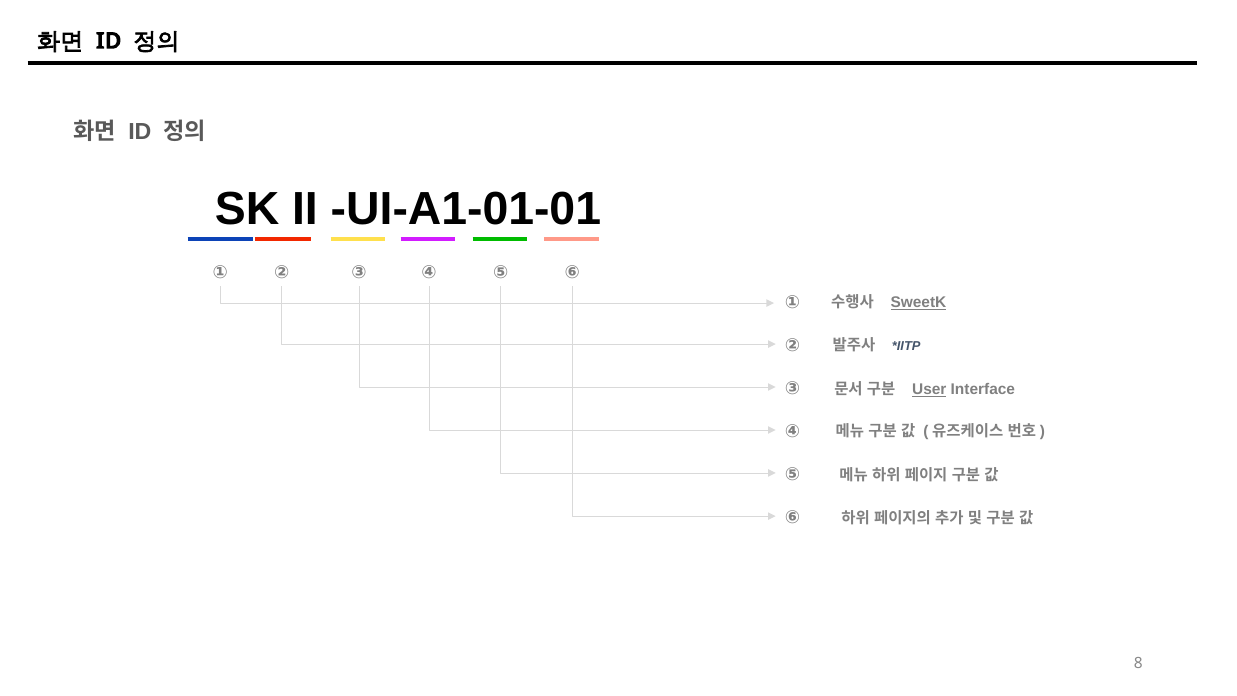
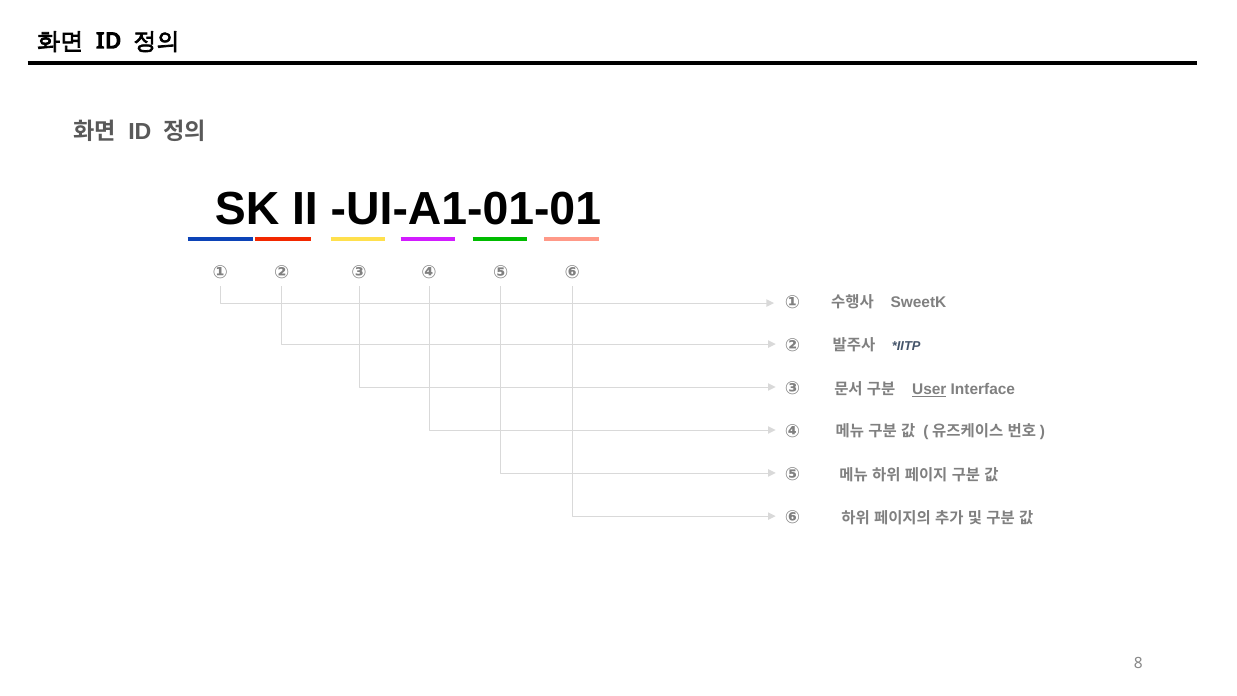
SweetK underline: present -> none (918, 302)
